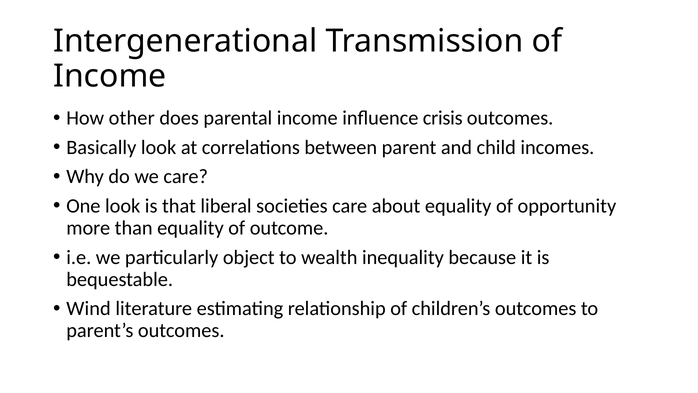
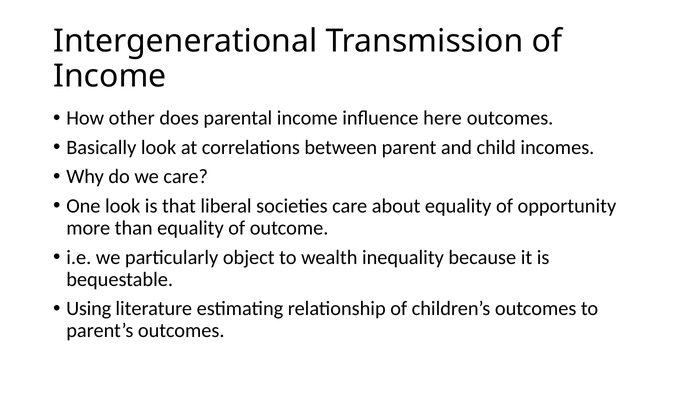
crisis: crisis -> here (443, 118)
Wind: Wind -> Using (89, 308)
